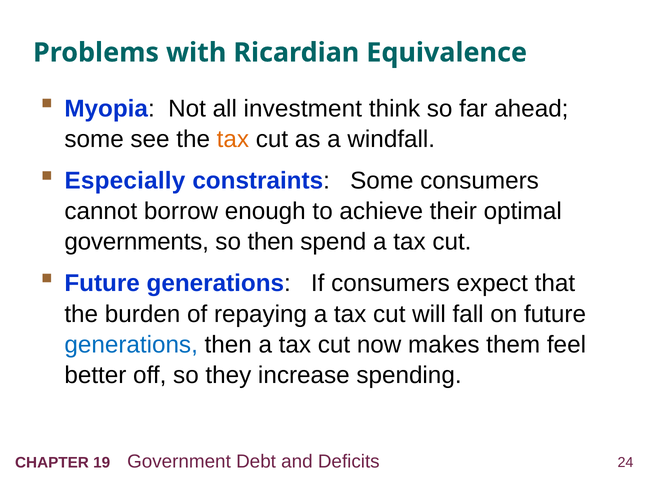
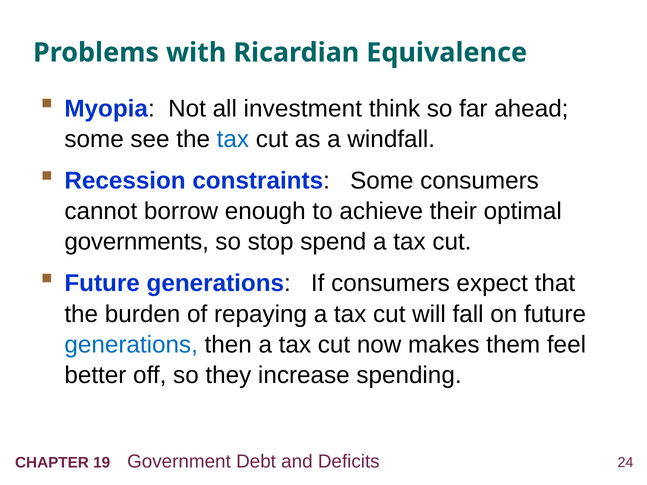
tax colour: orange -> blue (233, 139)
Especially: Especially -> Recession (125, 181)
so then: then -> stop (271, 242)
